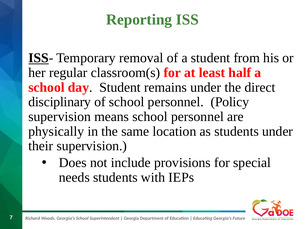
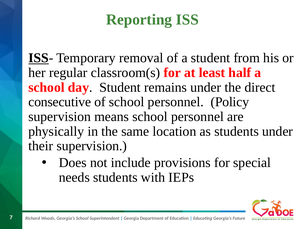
disciplinary: disciplinary -> consecutive (60, 102)
